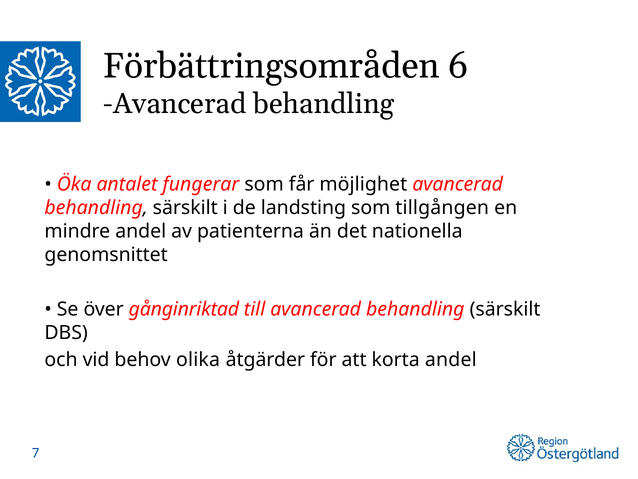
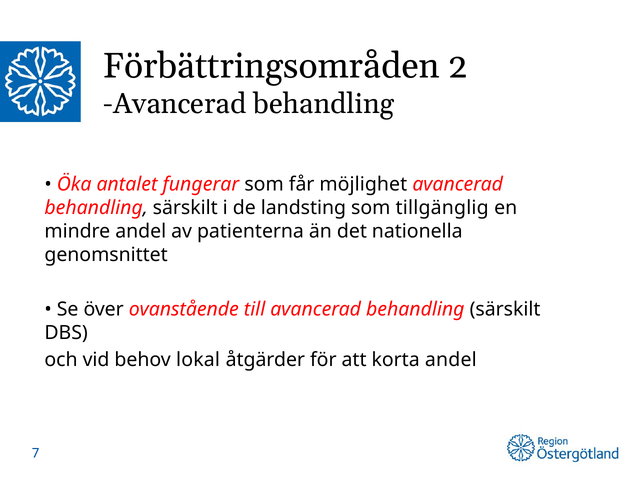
6: 6 -> 2 (458, 66)
tillgången: tillgången -> tillgänglig (442, 208)
gånginriktad: gånginriktad -> ovanstående (184, 309)
olika: olika -> lokal (198, 360)
